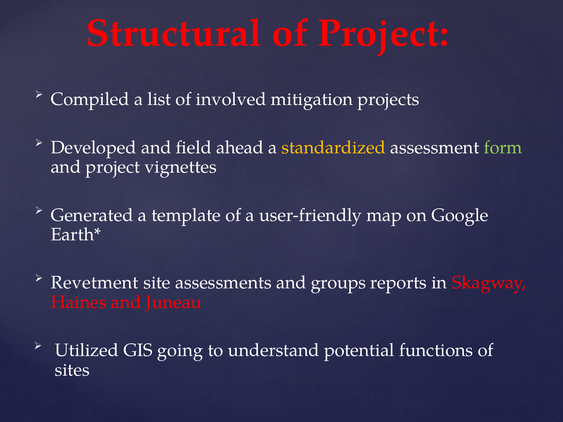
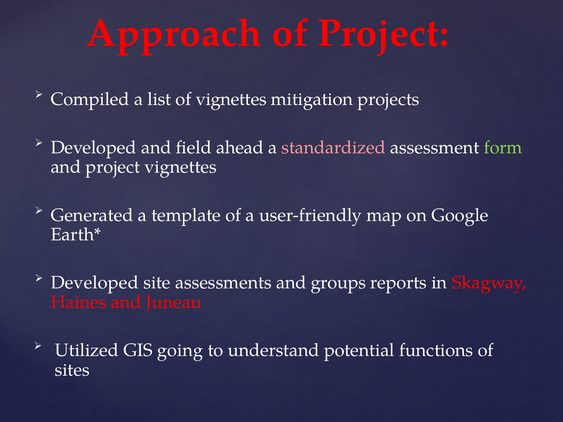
Structural: Structural -> Approach (174, 33)
of involved: involved -> vignettes (231, 99)
standardized colour: yellow -> pink (334, 148)
Revetment: Revetment -> Developed (95, 283)
